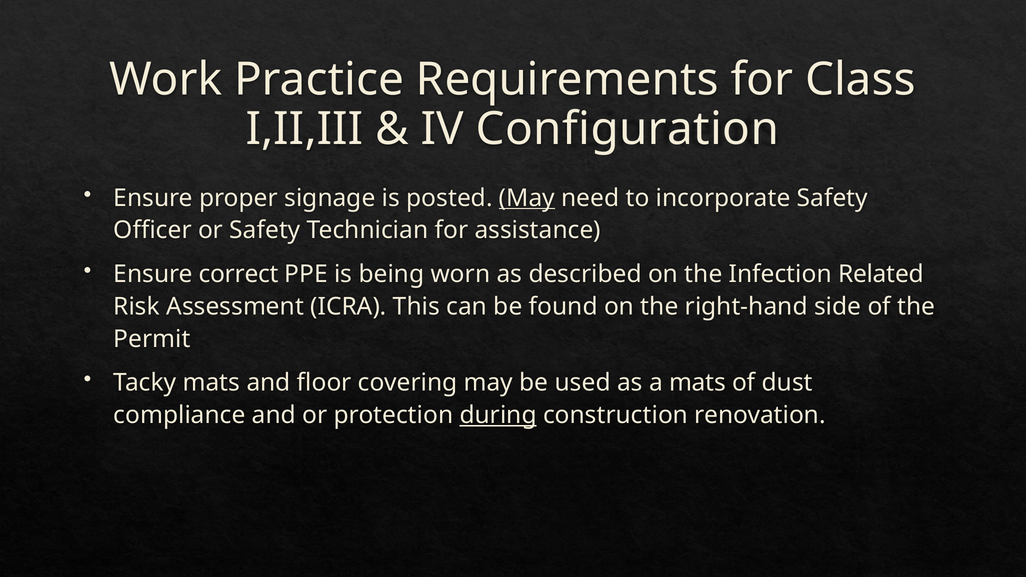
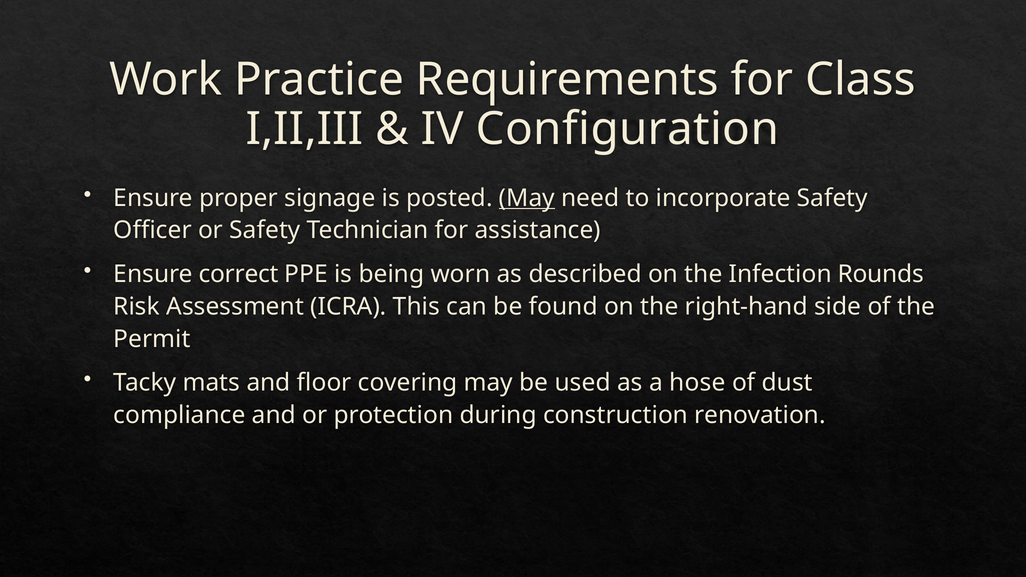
Related: Related -> Rounds (881, 274)
a mats: mats -> hose (697, 383)
during underline: present -> none (498, 415)
